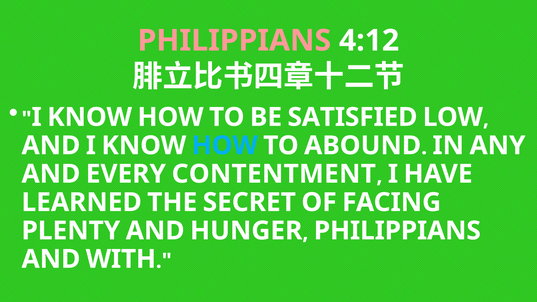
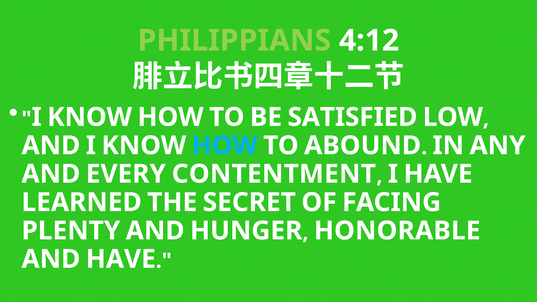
PHILIPPIANS colour: pink -> light green (234, 41)
PHILIPPIANS: PHILIPPIANS -> HONORABLE (397, 231)
AND WITH: WITH -> HAVE (121, 259)
